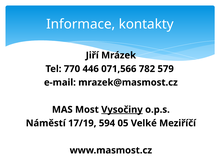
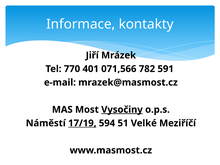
446: 446 -> 401 (91, 69)
579: 579 -> 591 (166, 69)
17/19 underline: none -> present (82, 123)
05: 05 -> 51 (123, 123)
